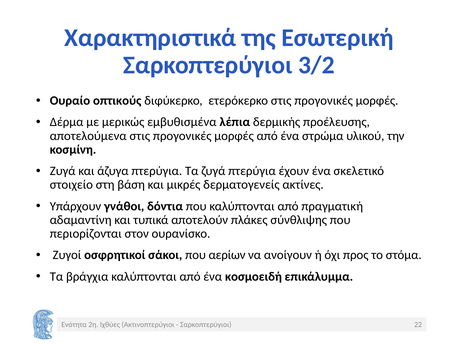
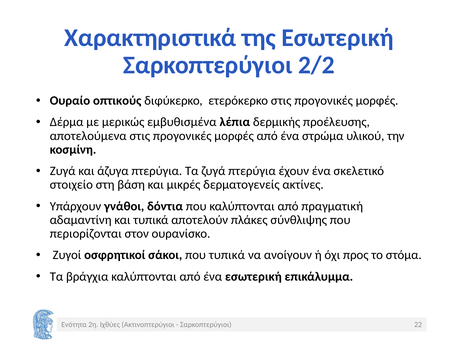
3/2: 3/2 -> 2/2 (316, 65)
που αερίων: αερίων -> τυπικά (227, 255)
ένα κοσμοειδή: κοσμοειδή -> εσωτερική (253, 276)
